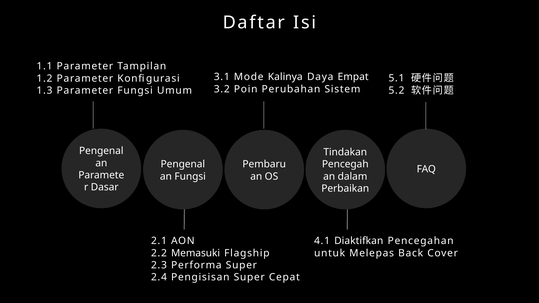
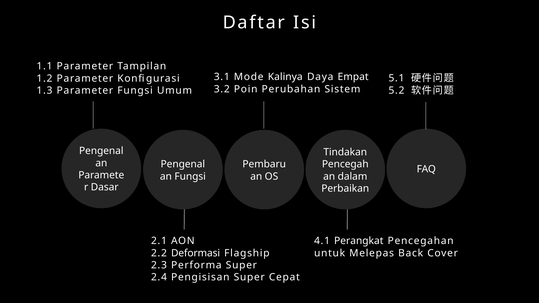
Diaktifkan: Diaktifkan -> Perangkat (359, 241)
Memasuki: Memasuki -> Deformasi (196, 253)
